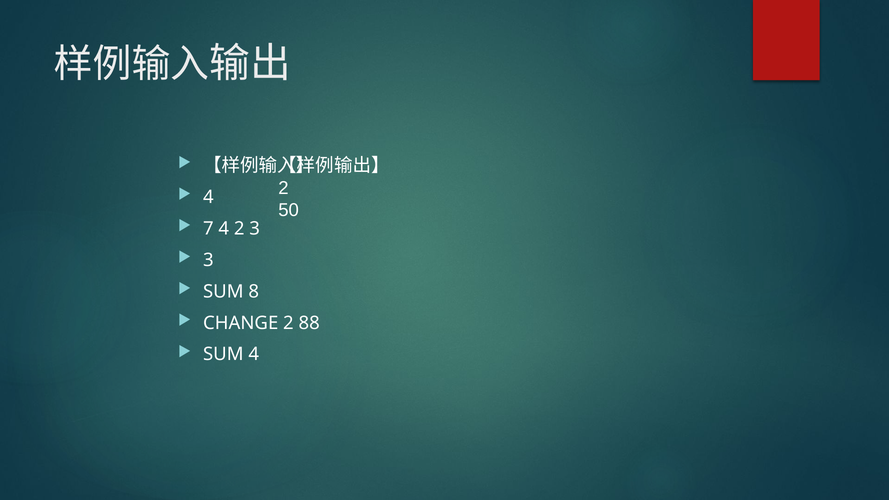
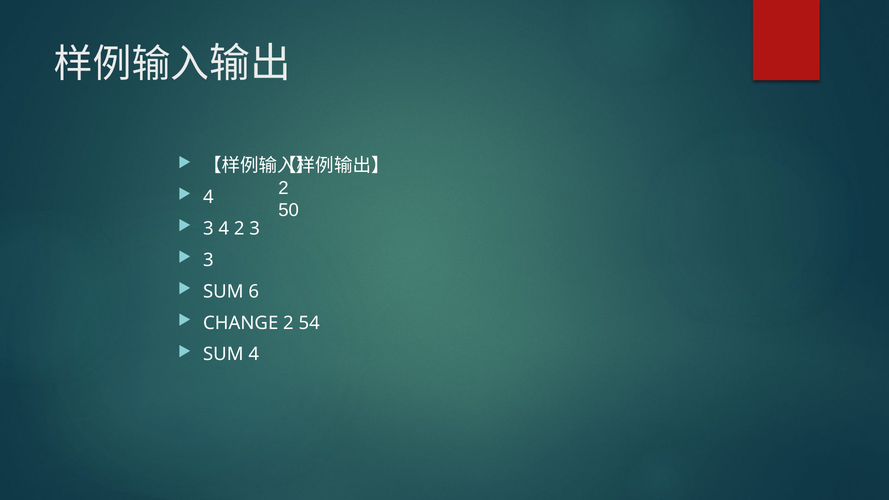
7: 7 -> 3 (208, 228)
8: 8 -> 6 (254, 291)
88: 88 -> 54 (309, 323)
